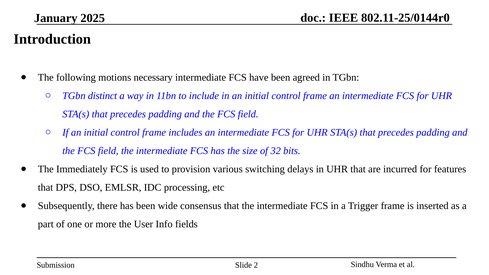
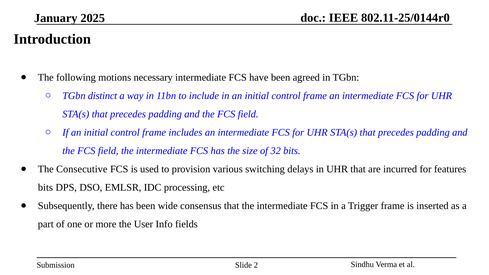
Immediately: Immediately -> Consecutive (82, 169)
that: that -> bits (45, 187)
